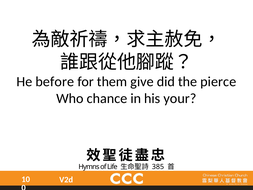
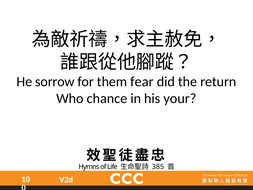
before: before -> sorrow (55, 82)
give: give -> fear (142, 82)
pierce: pierce -> return (218, 82)
